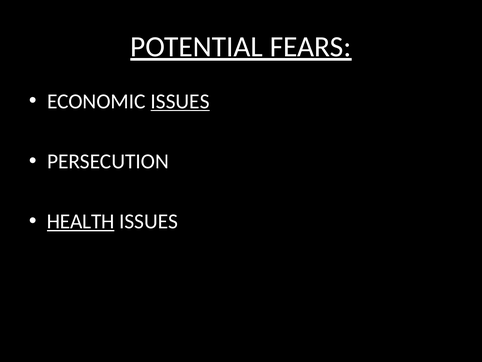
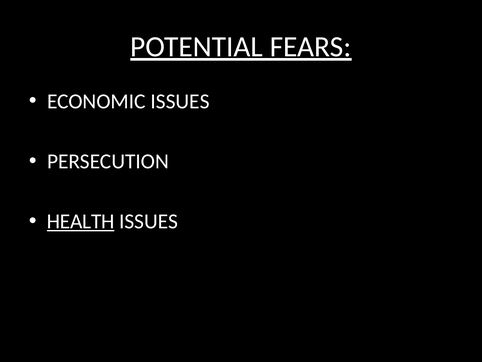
ISSUES underline: present -> none (180, 101)
